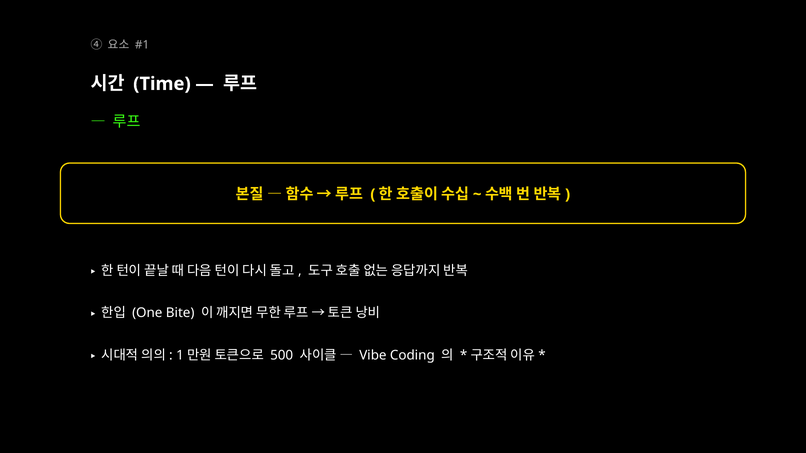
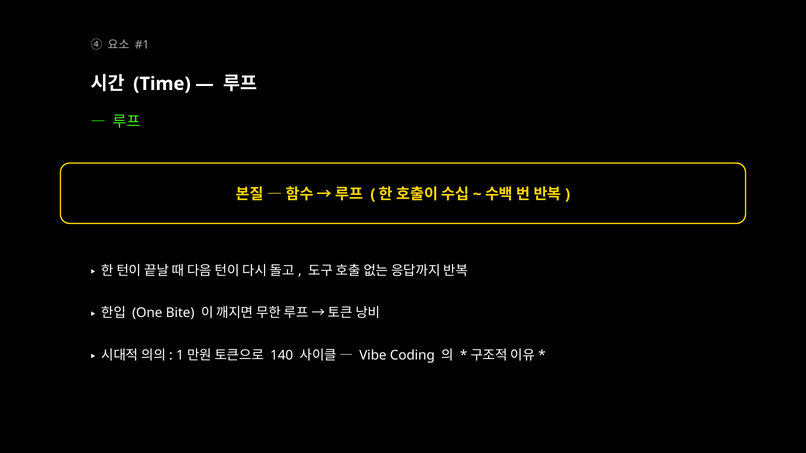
500: 500 -> 140 (282, 356)
